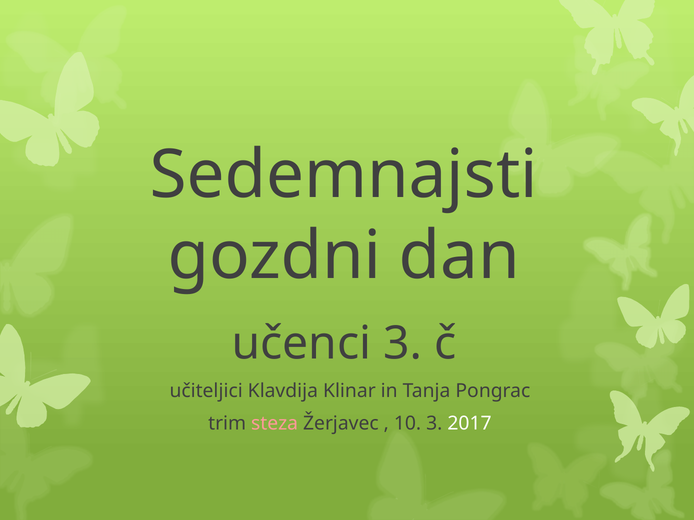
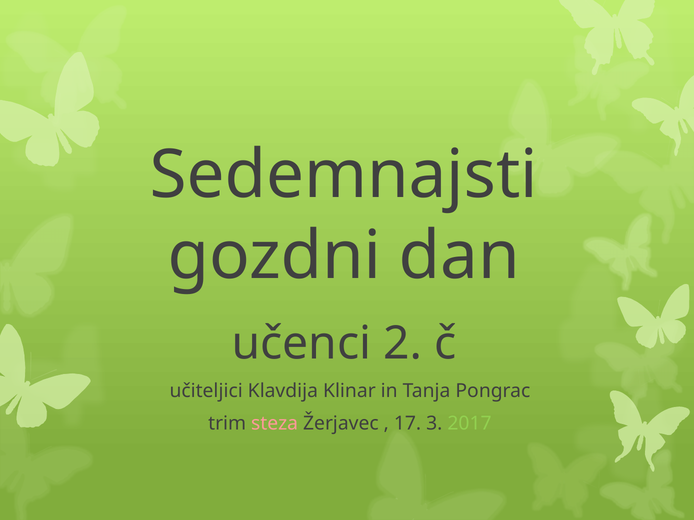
učenci 3: 3 -> 2 (403, 344)
10: 10 -> 17 (408, 424)
2017 colour: white -> light green (470, 424)
